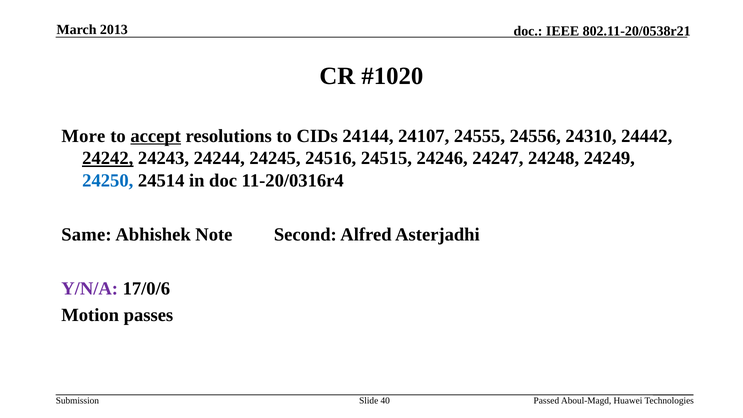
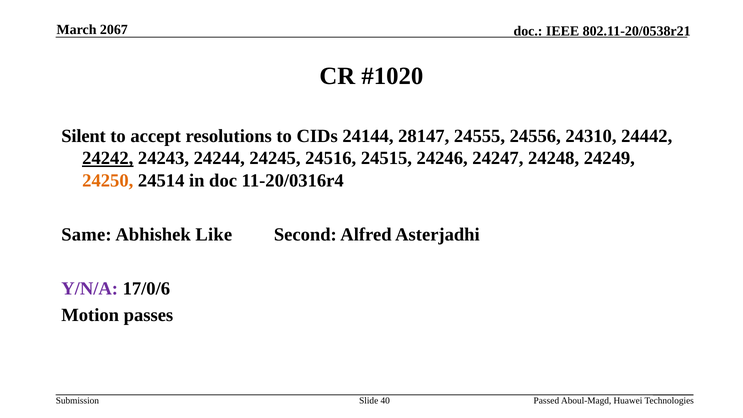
2013: 2013 -> 2067 (114, 30)
More: More -> Silent (84, 136)
accept underline: present -> none (156, 136)
24107: 24107 -> 28147 (424, 136)
24250 colour: blue -> orange (108, 181)
Note: Note -> Like (214, 234)
